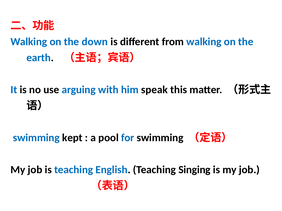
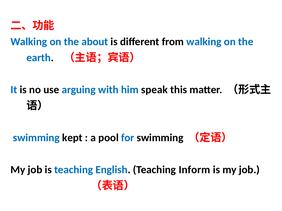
down: down -> about (95, 42)
Singing: Singing -> Inform (194, 170)
